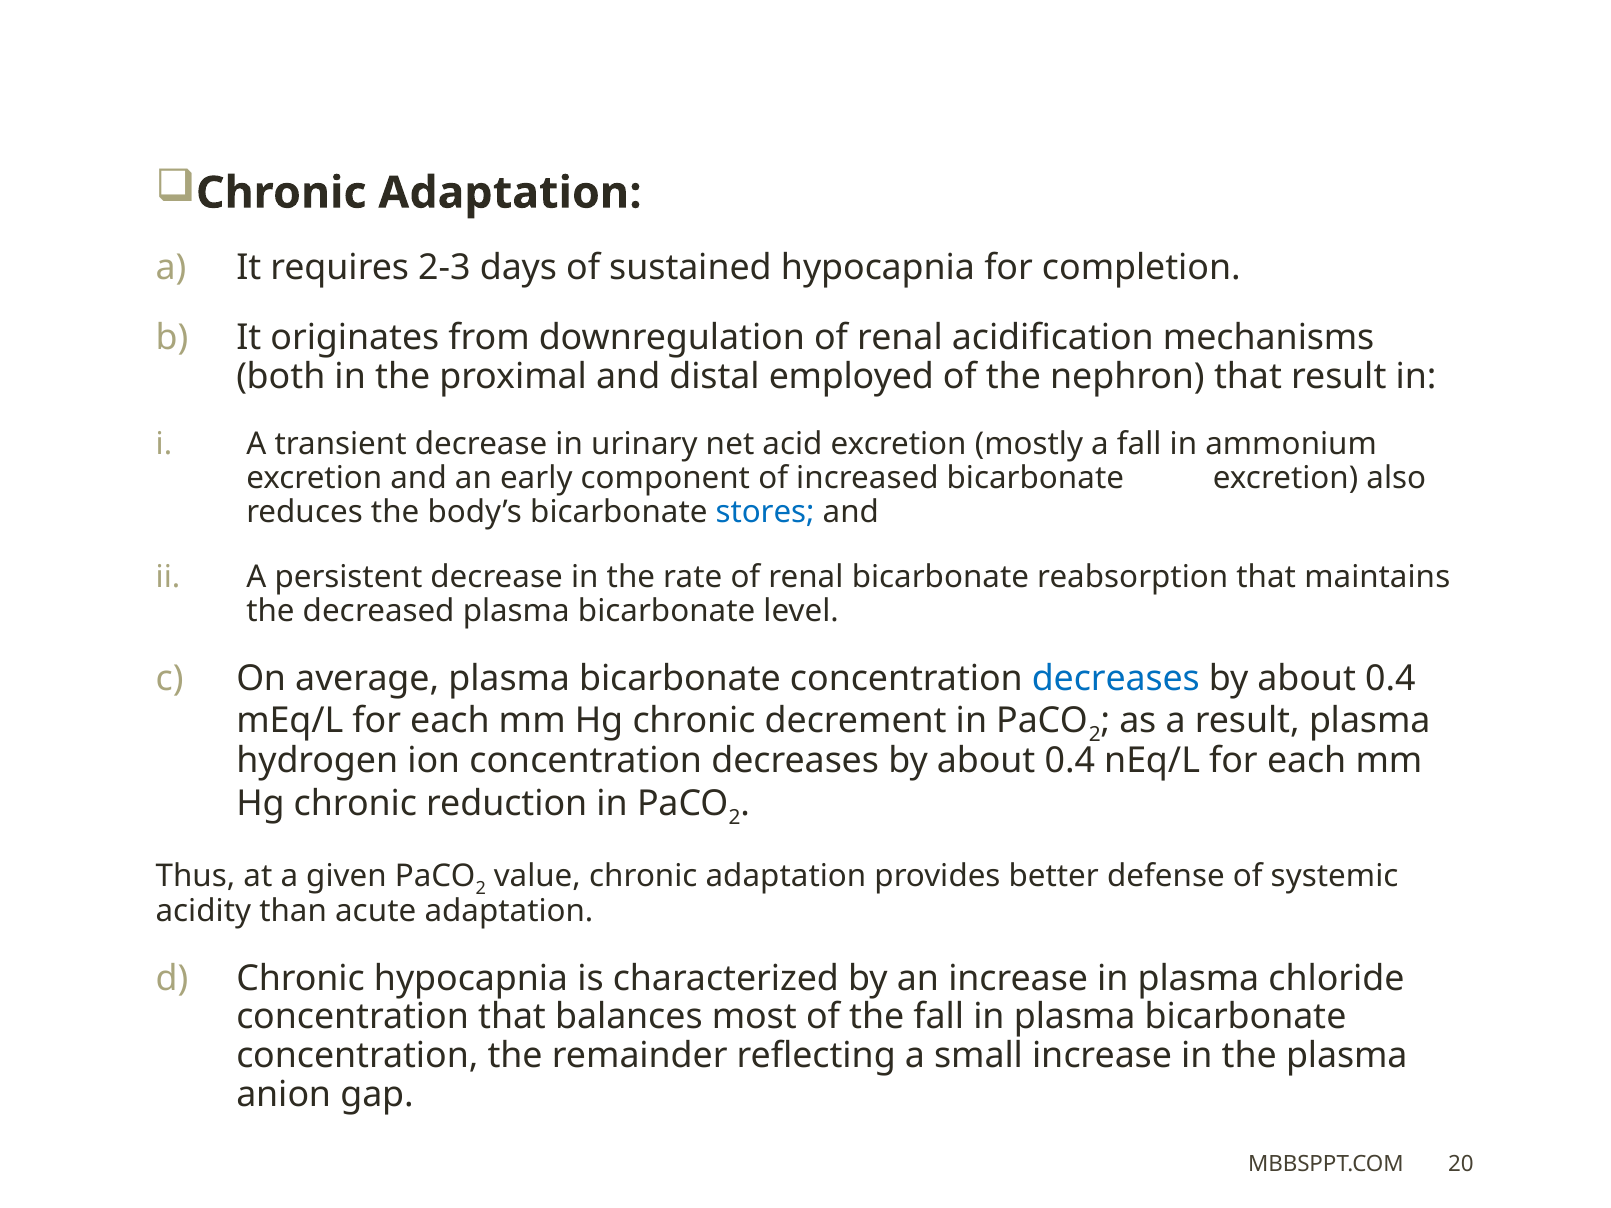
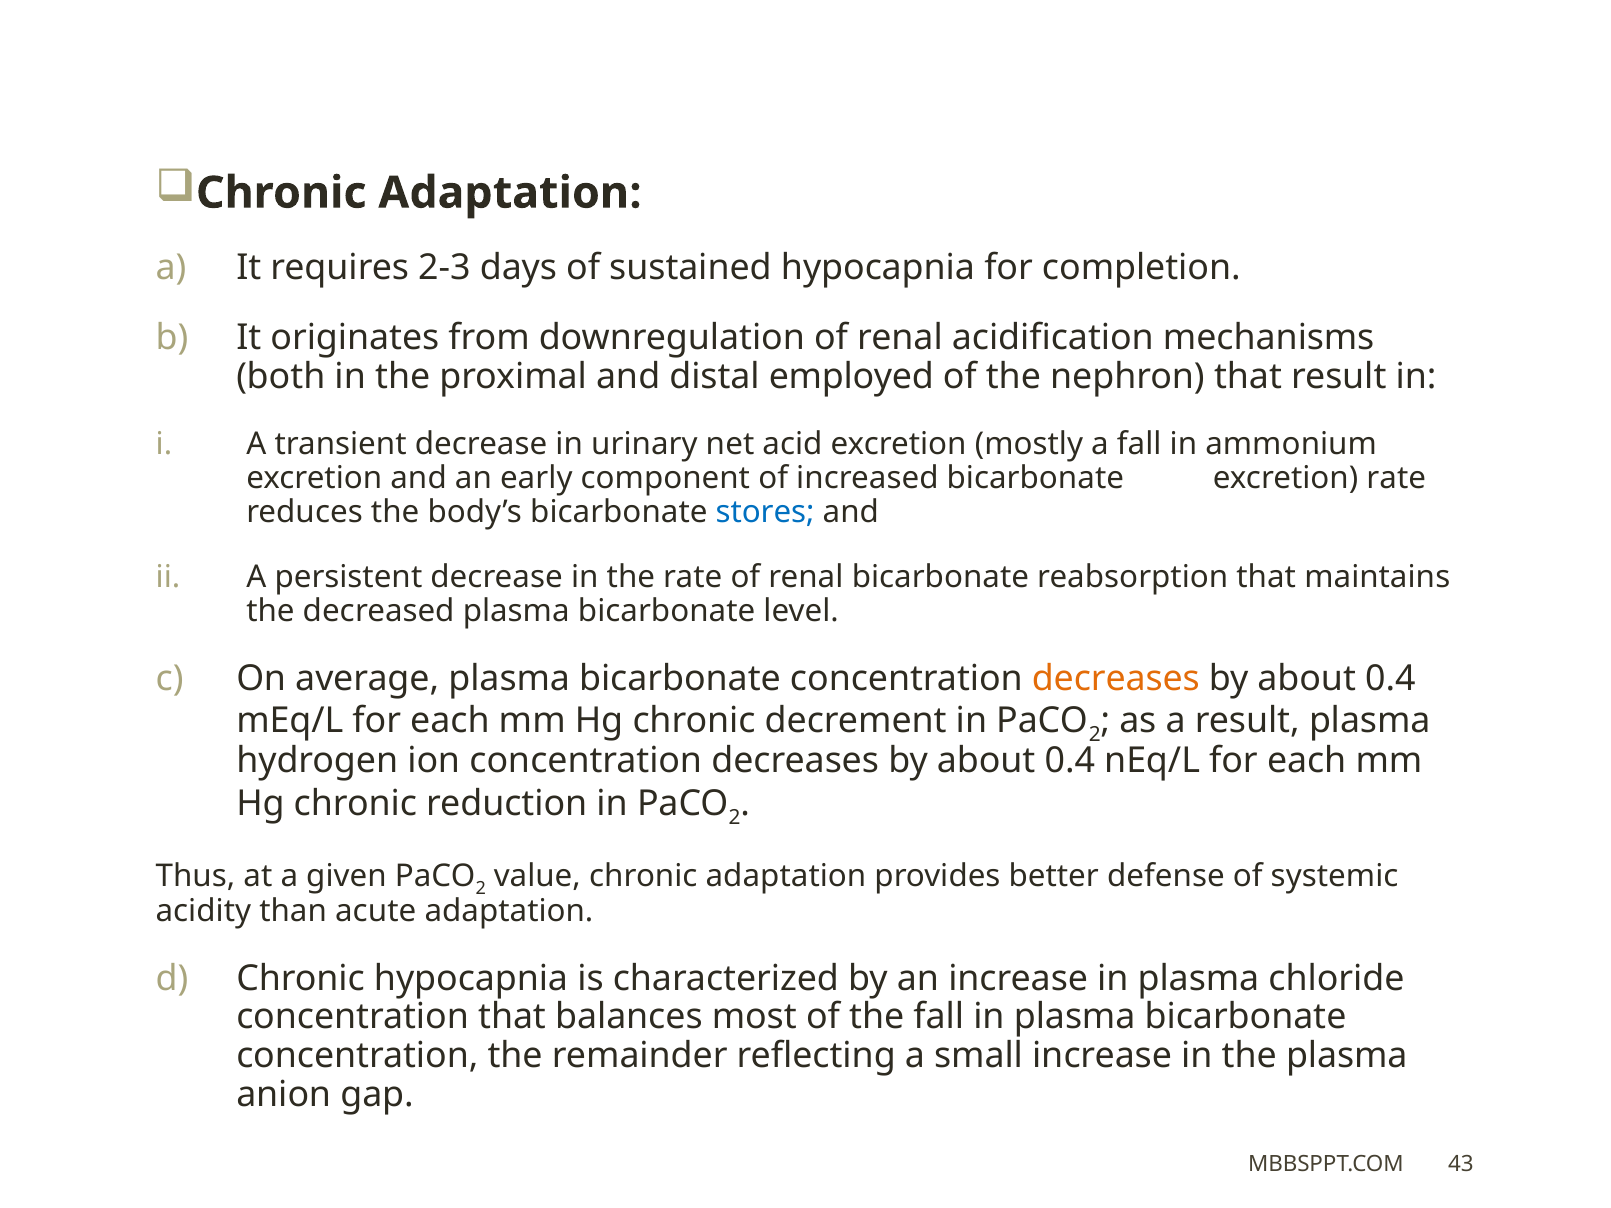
excretion also: also -> rate (1396, 478)
decreases colour: blue -> orange (1116, 678)
20: 20 -> 43 (1461, 1164)
